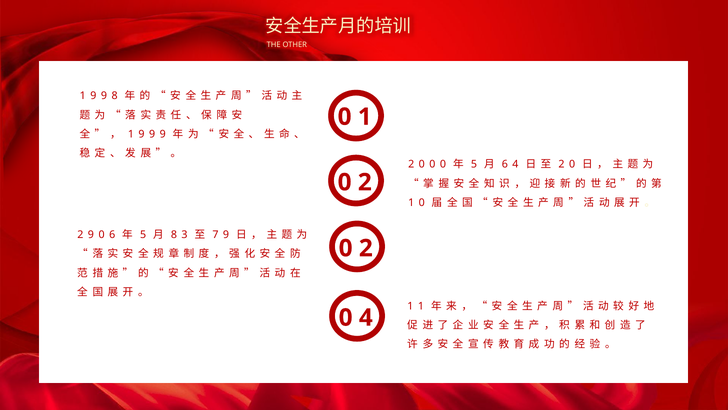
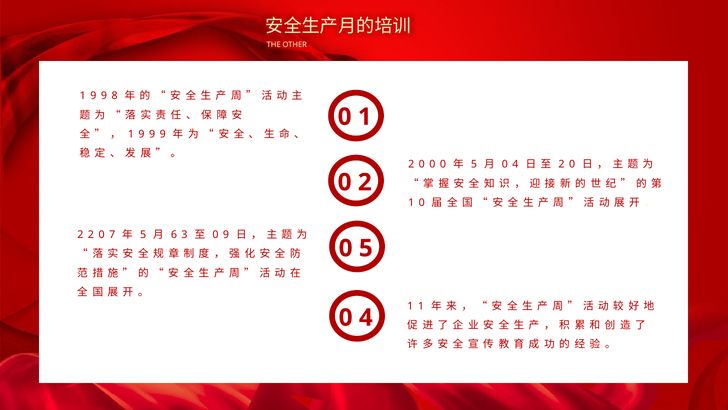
6: 6 -> 0 (505, 164)
2 9: 9 -> 2 (91, 234)
0 6: 6 -> 7 (112, 234)
8: 8 -> 6 (174, 234)
7: 7 -> 0 (215, 234)
2: 2 -> 5 (366, 248)
